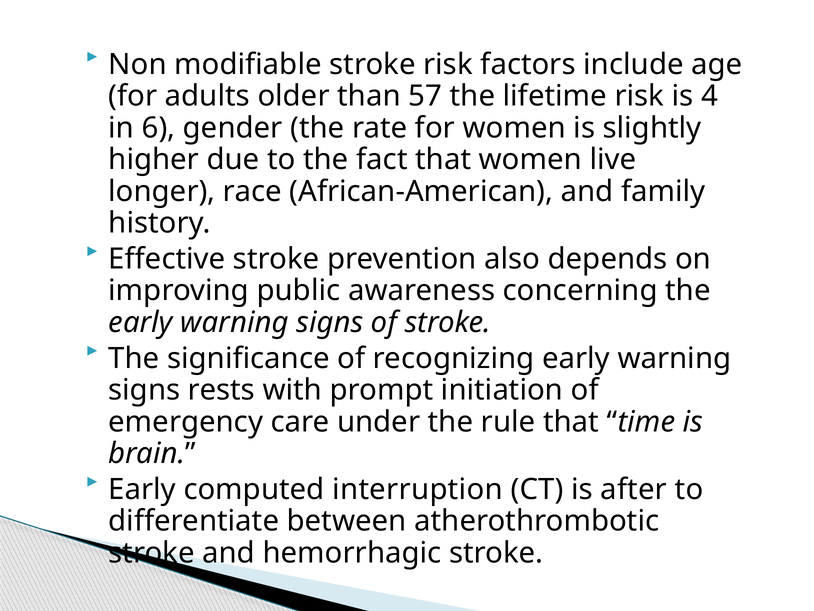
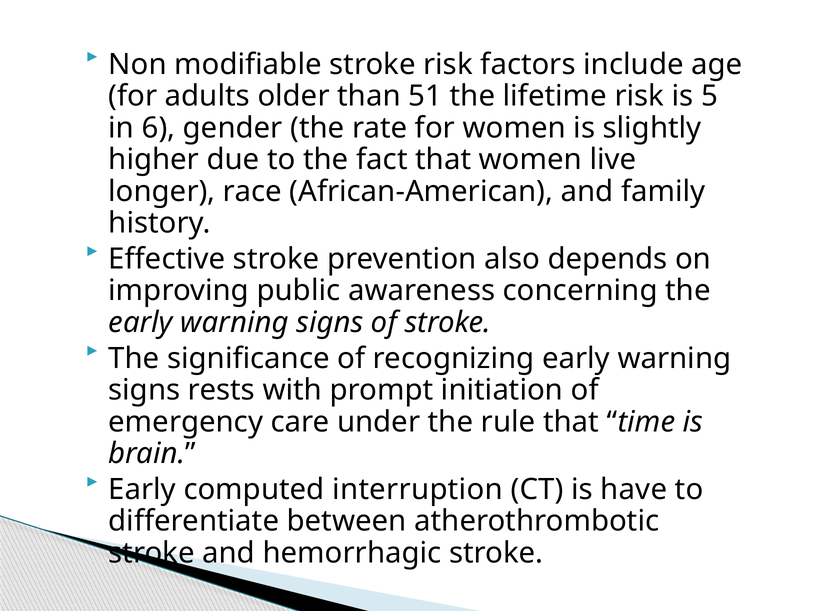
57: 57 -> 51 (425, 96)
4: 4 -> 5 (709, 96)
after: after -> have (634, 489)
